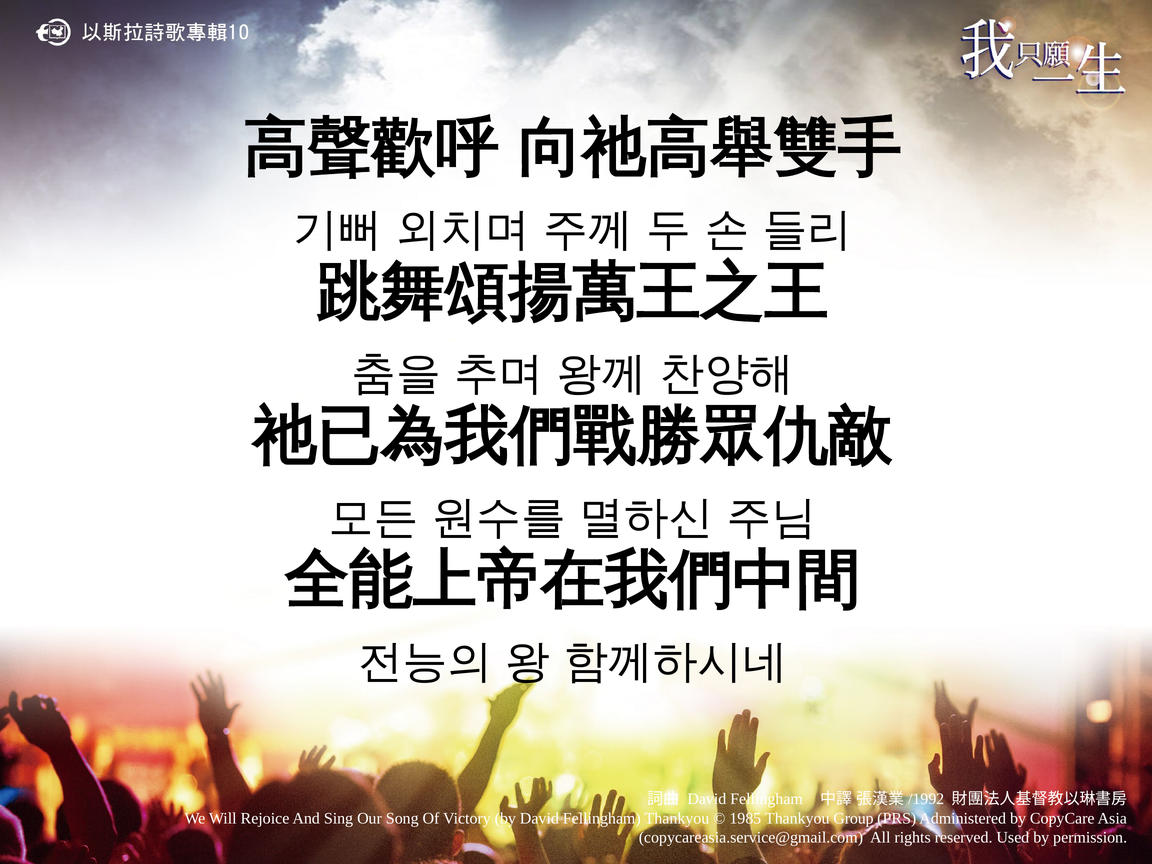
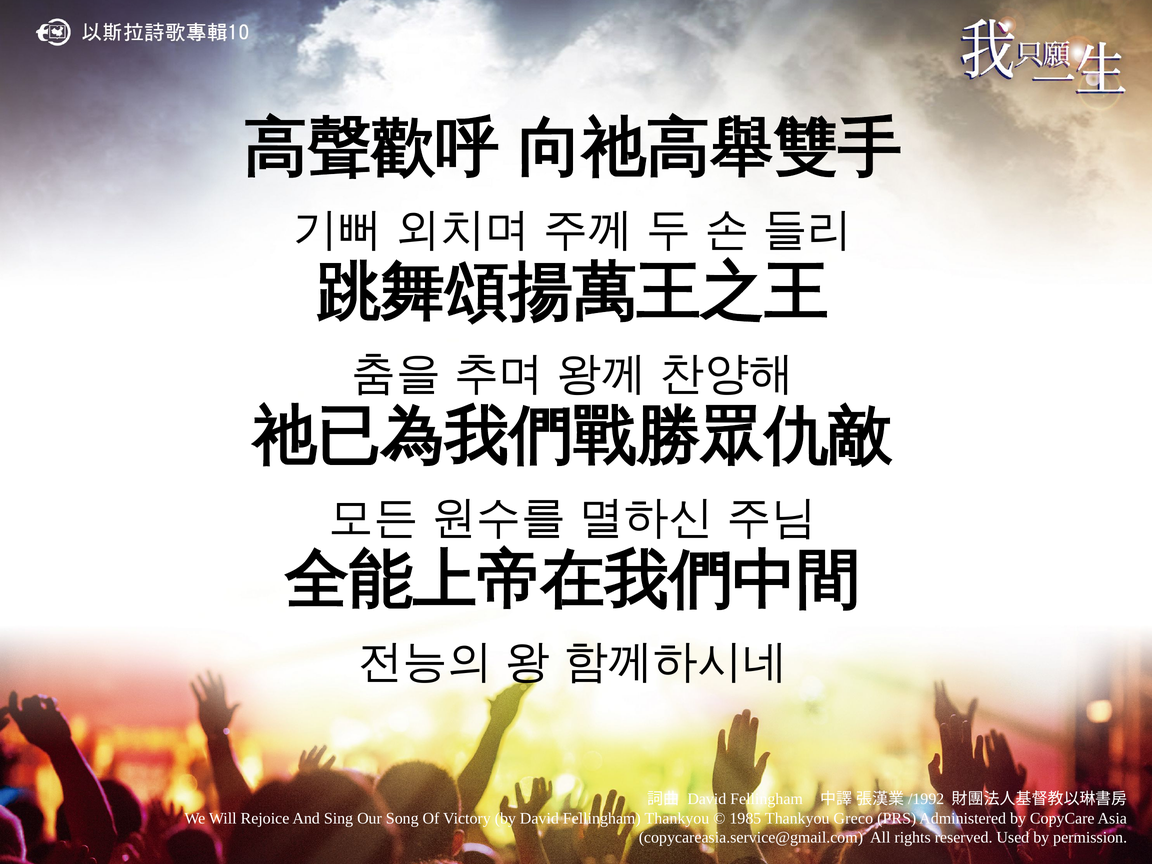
Group: Group -> Greco (853, 818)
